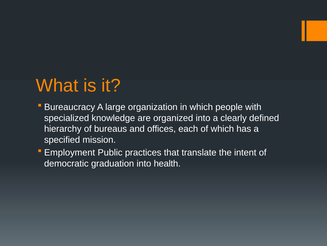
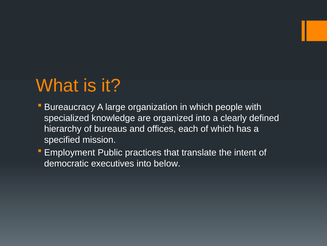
graduation: graduation -> executives (113, 163)
health: health -> below (167, 163)
